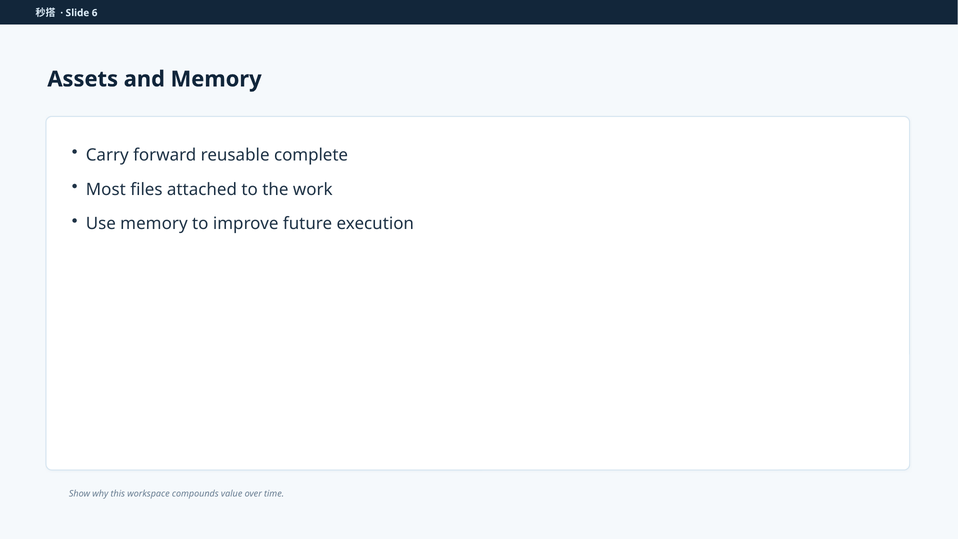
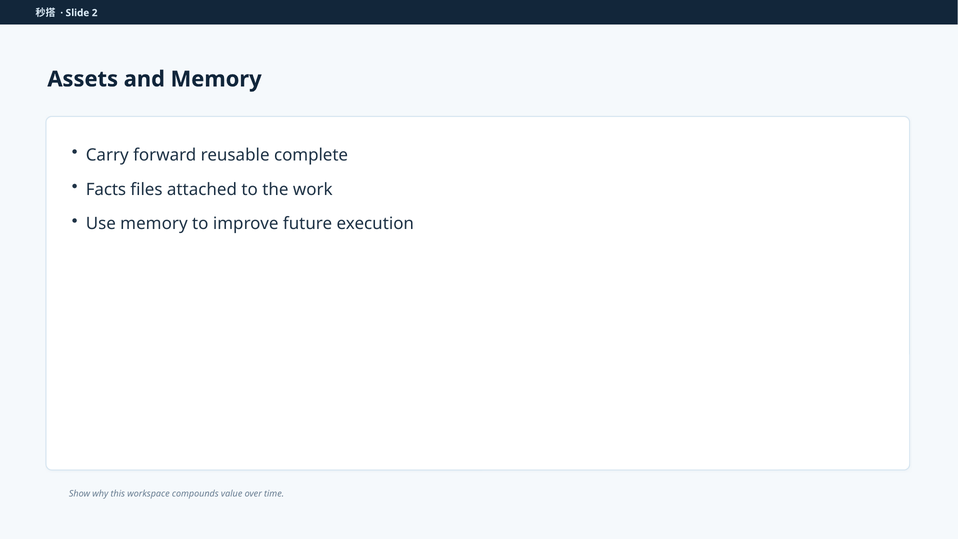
6: 6 -> 2 (95, 13)
Most: Most -> Facts (106, 189)
